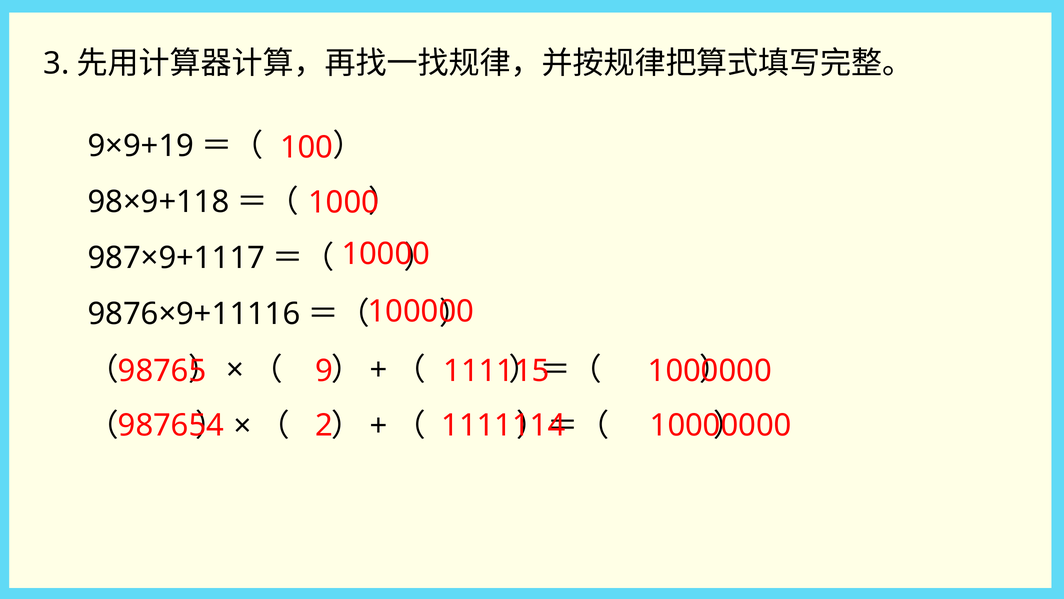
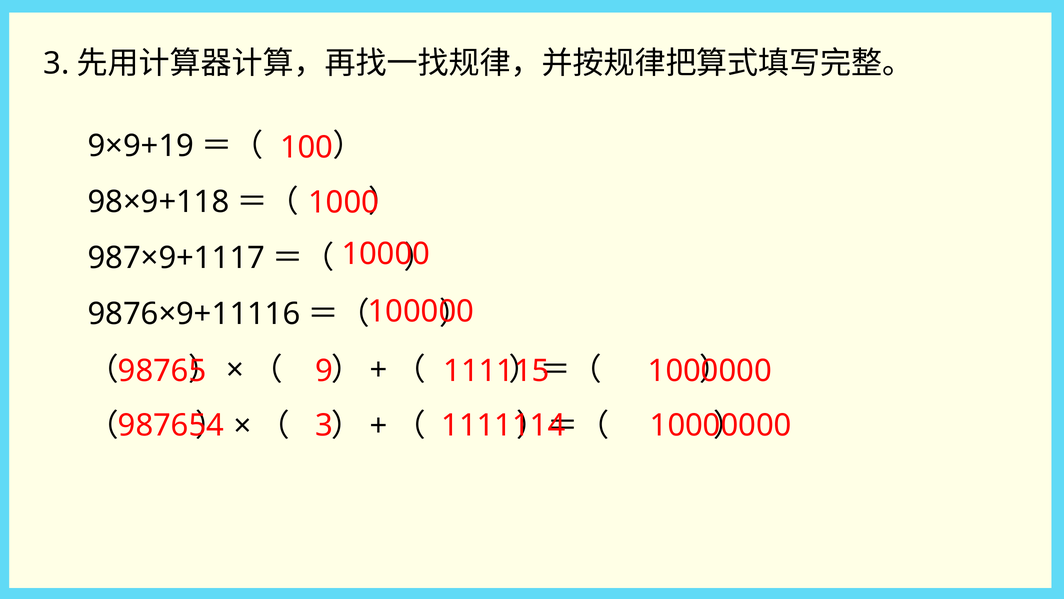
2: 2 -> 3 (324, 425)
